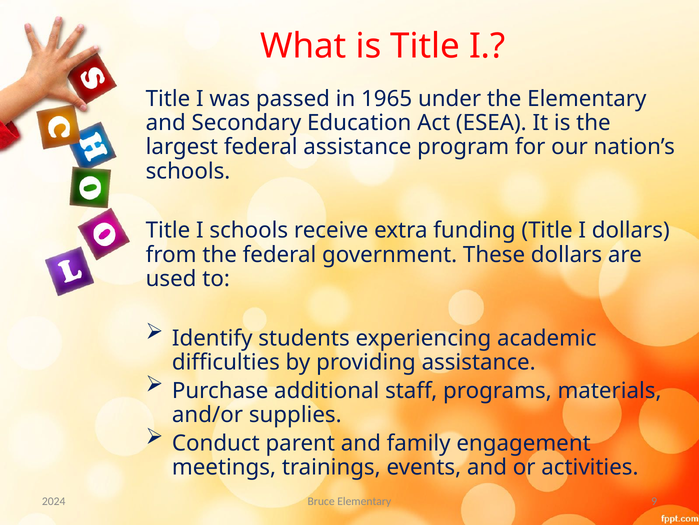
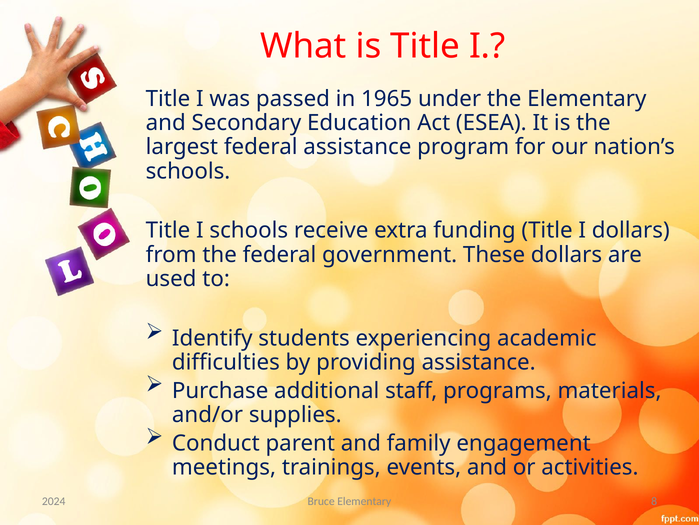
9: 9 -> 8 (654, 501)
